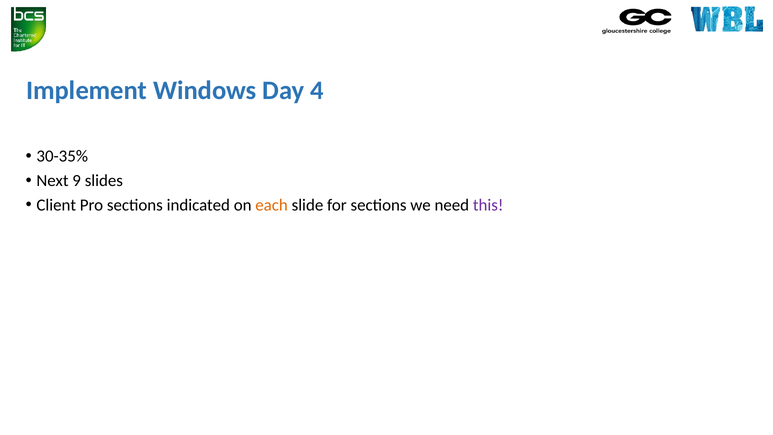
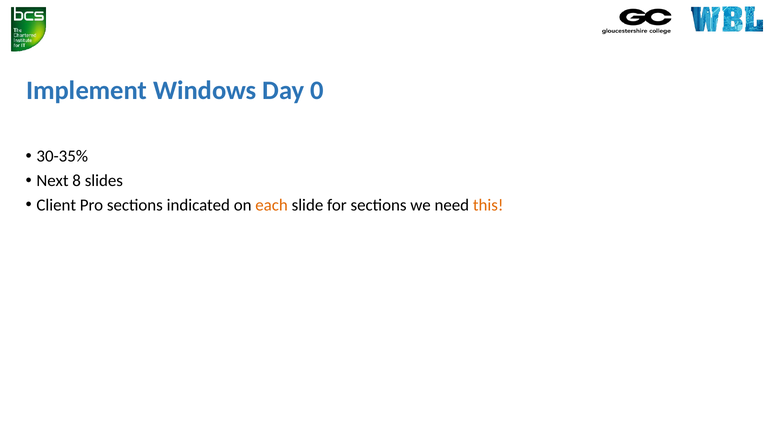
4: 4 -> 0 (317, 91)
9: 9 -> 8 (77, 181)
this colour: purple -> orange (488, 205)
